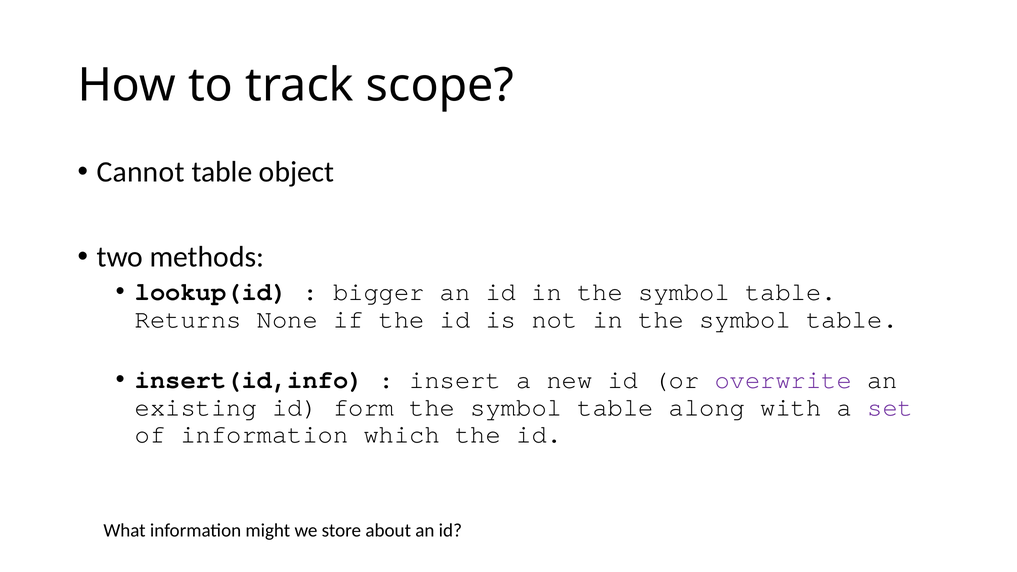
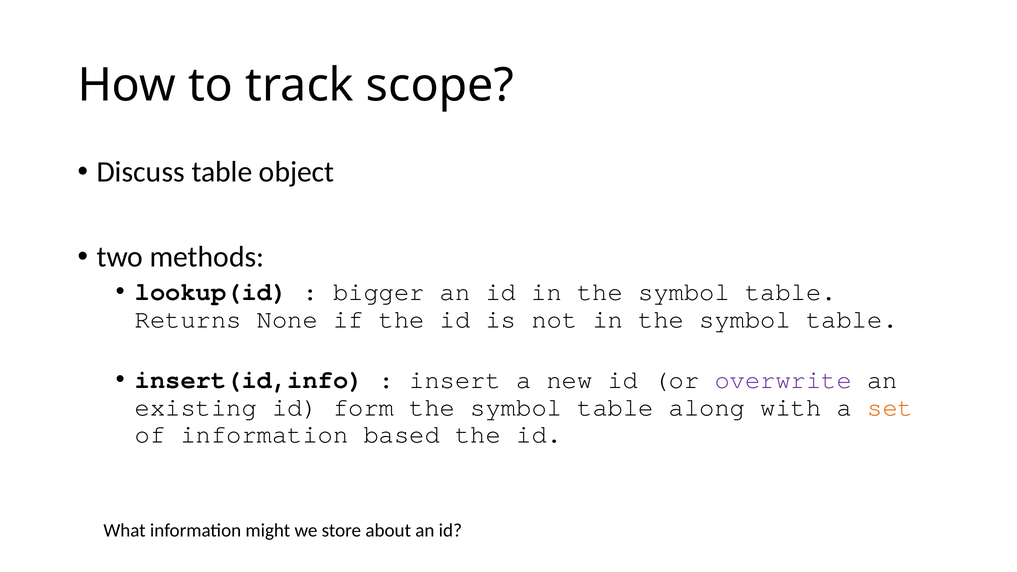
Cannot: Cannot -> Discuss (141, 172)
set colour: purple -> orange (890, 407)
which: which -> based (402, 435)
